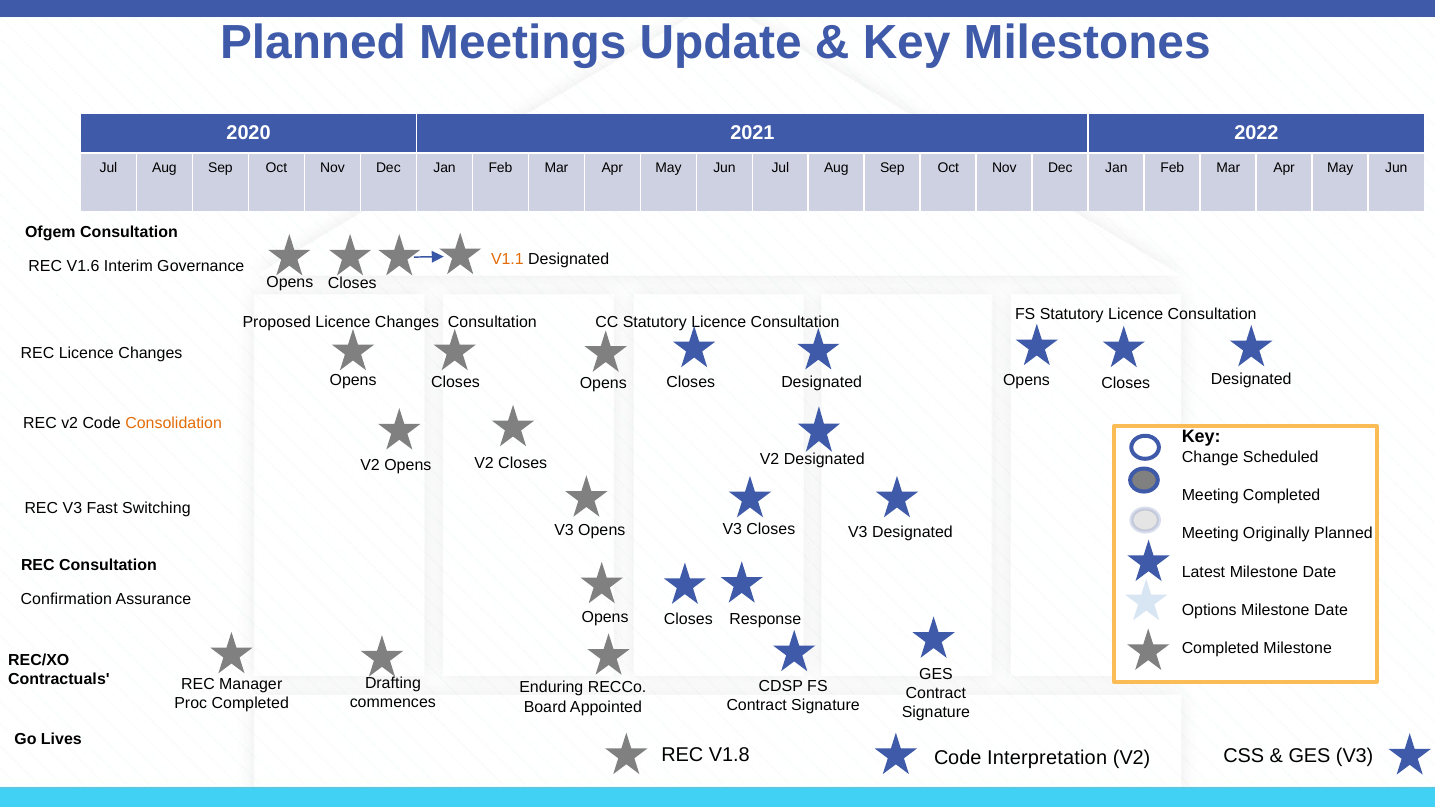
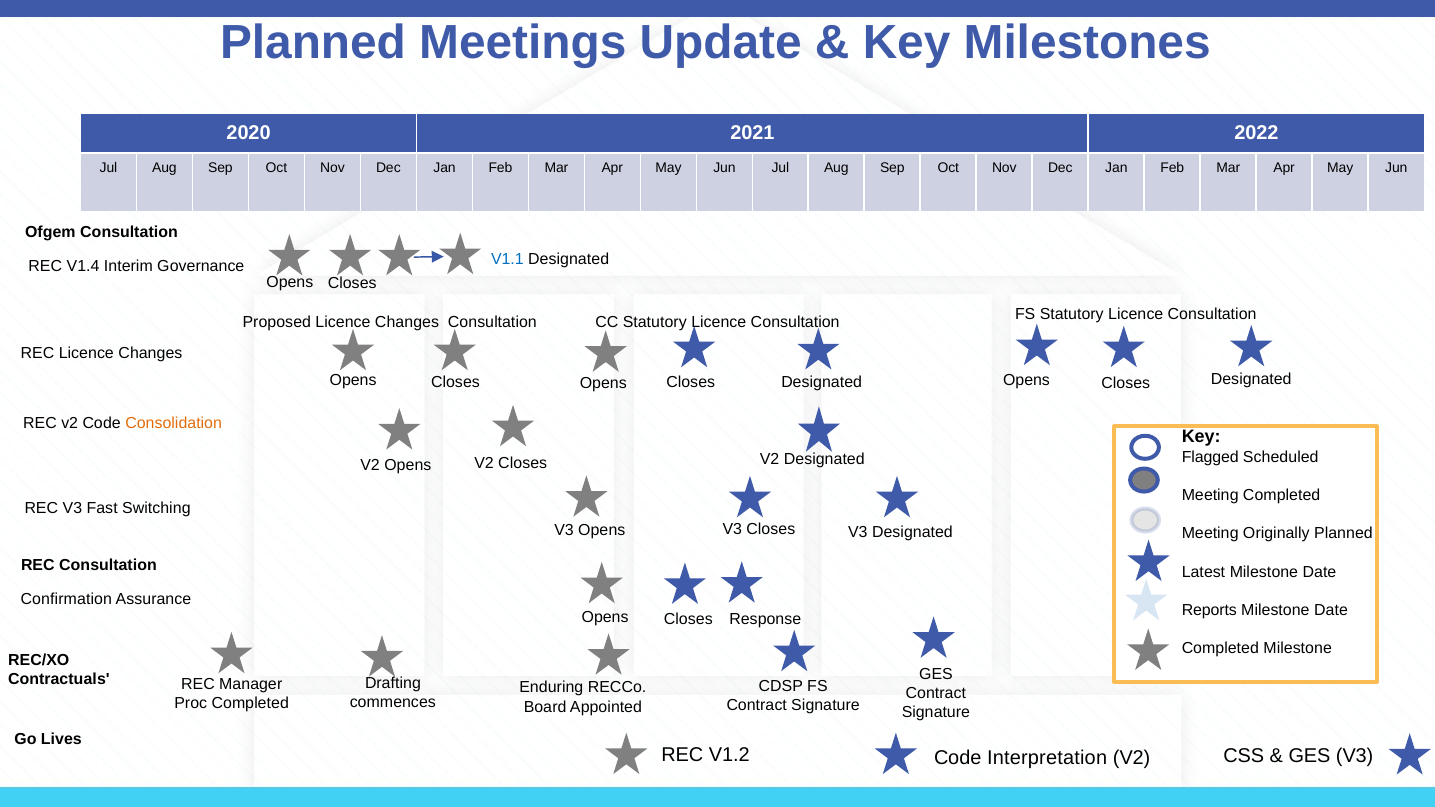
V1.1 colour: orange -> blue (507, 259)
V1.6: V1.6 -> V1.4 (83, 266)
Change: Change -> Flagged (1210, 457)
Options: Options -> Reports (1209, 610)
V1.8: V1.8 -> V1.2 (729, 756)
